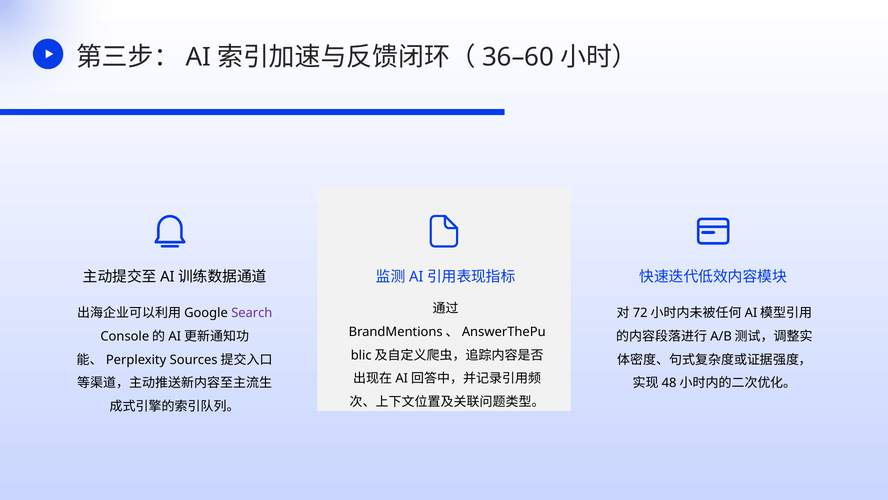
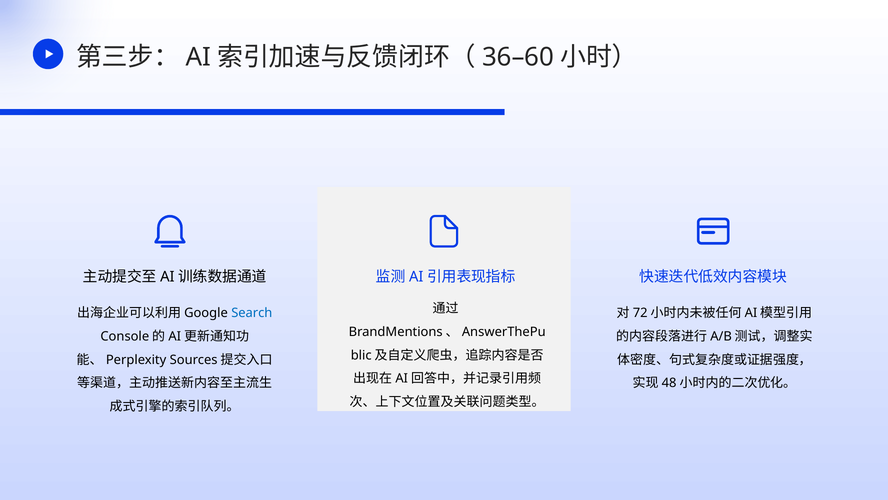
Search colour: purple -> blue (252, 313)
